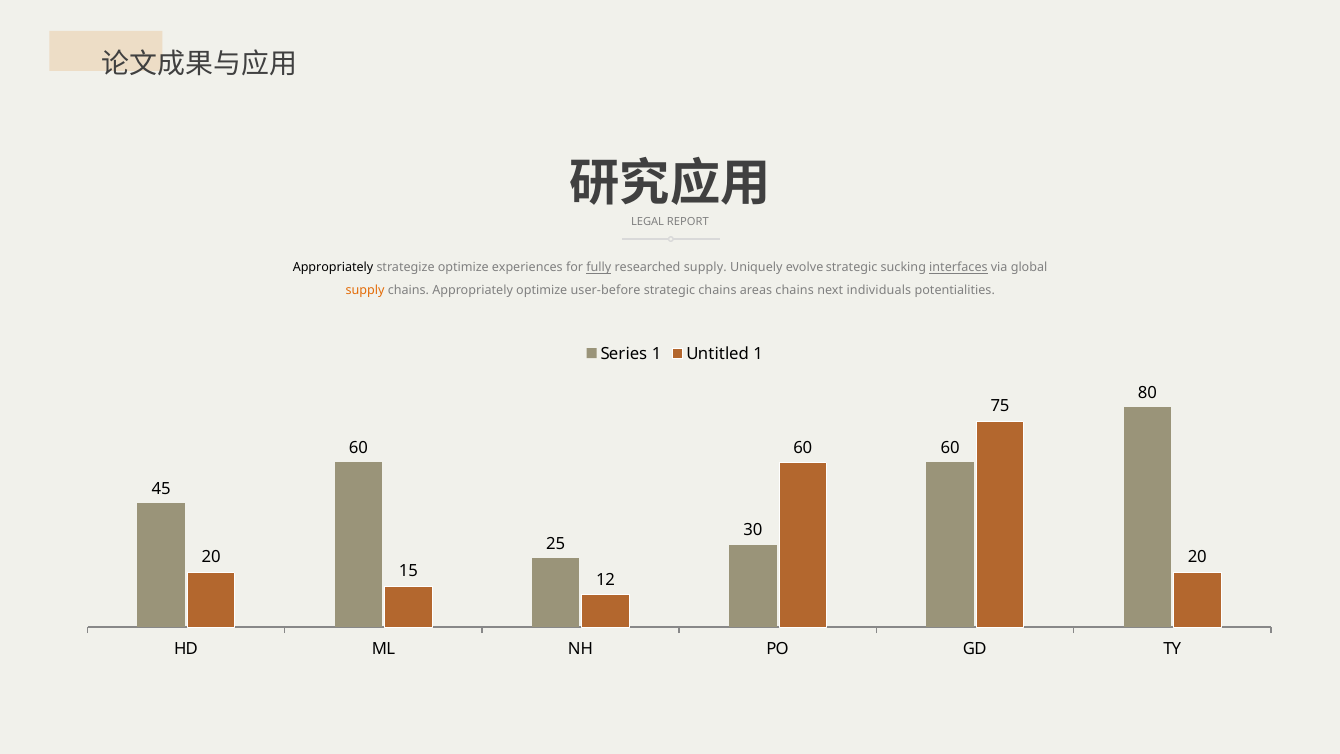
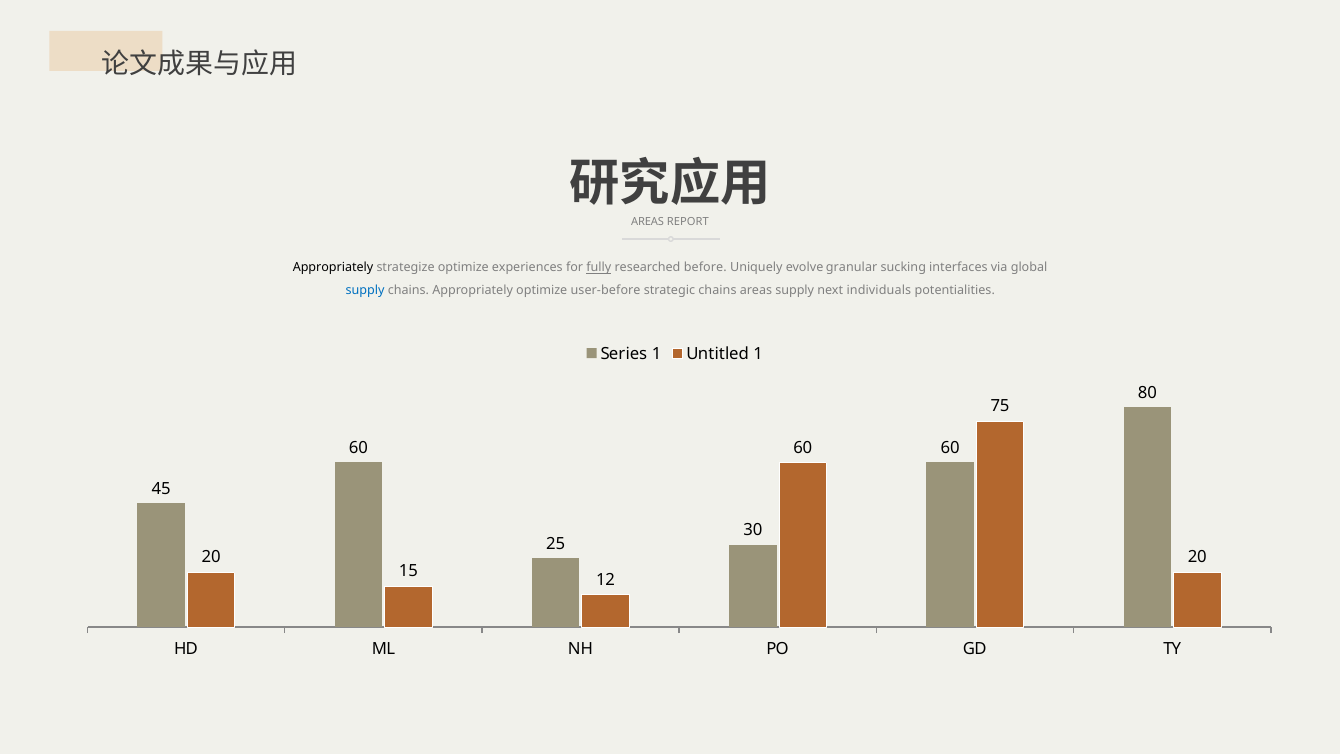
LEGAL: LEGAL -> AREAS (648, 221)
researched supply: supply -> before (705, 268)
evolve strategic: strategic -> granular (852, 268)
interfaces underline: present -> none (958, 268)
supply colour: orange -> blue (365, 290)
areas chains: chains -> supply (795, 290)
